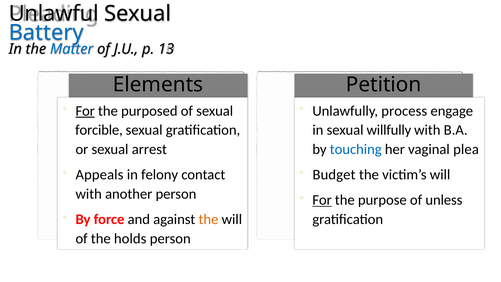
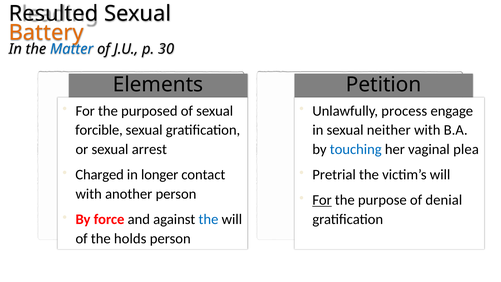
Unlawful: Unlawful -> Resulted (54, 14)
Battery colour: blue -> orange (46, 33)
13: 13 -> 30 (166, 49)
For underline: present -> none (85, 111)
willfully: willfully -> neither (389, 130)
Appeals: Appeals -> Charged (100, 175)
felony: felony -> longer (160, 175)
Budget: Budget -> Pretrial (334, 175)
unless: unless -> denial (444, 200)
the colour: orange -> blue (208, 219)
